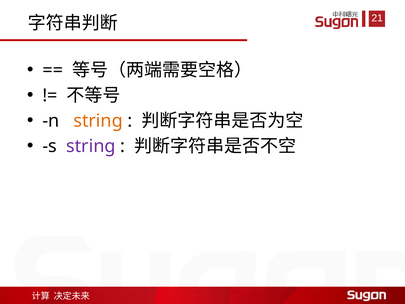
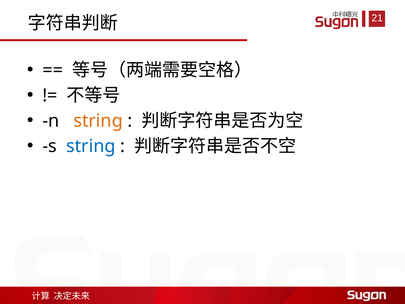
string colour: purple -> blue (91, 146)
